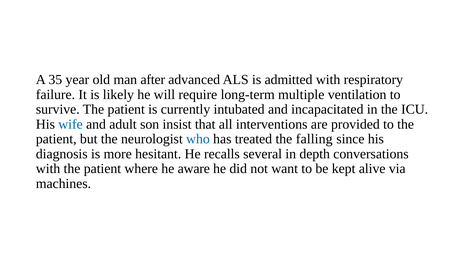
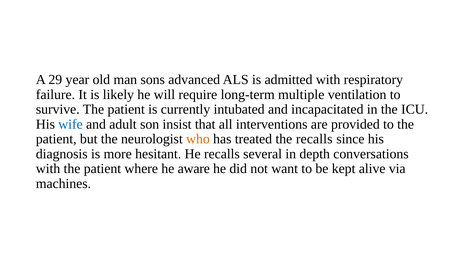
35: 35 -> 29 (55, 80)
after: after -> sons (153, 80)
who colour: blue -> orange (198, 139)
the falling: falling -> recalls (314, 139)
